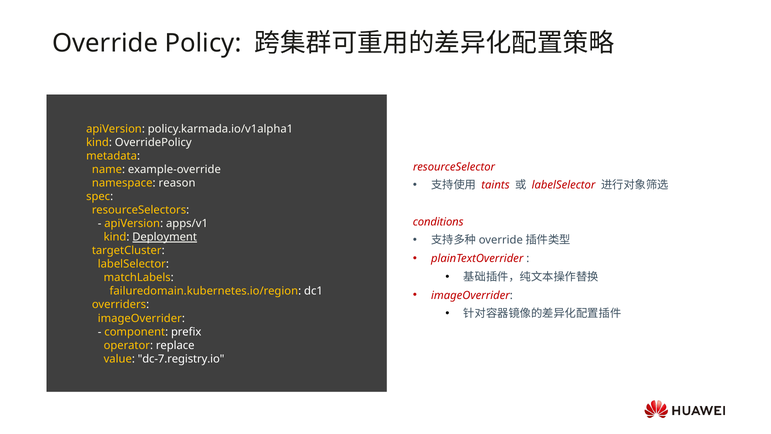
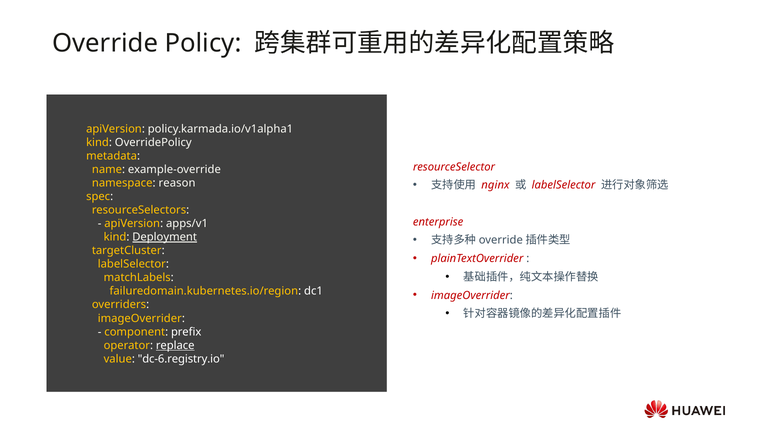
taints: taints -> nginx (495, 185)
conditions: conditions -> enterprise (438, 222)
replace underline: none -> present (175, 345)
dc-7.registry.io: dc-7.registry.io -> dc-6.registry.io (181, 358)
